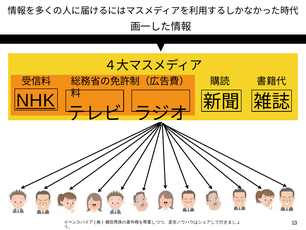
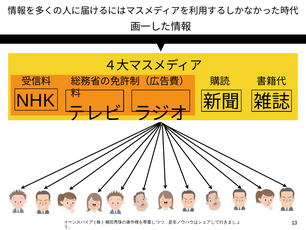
NHK underline: present -> none (36, 100)
